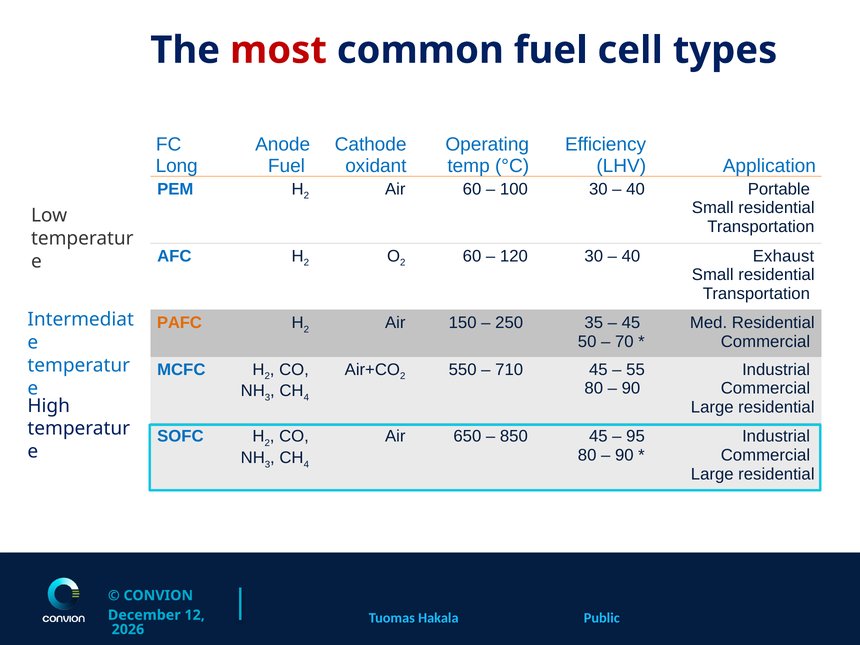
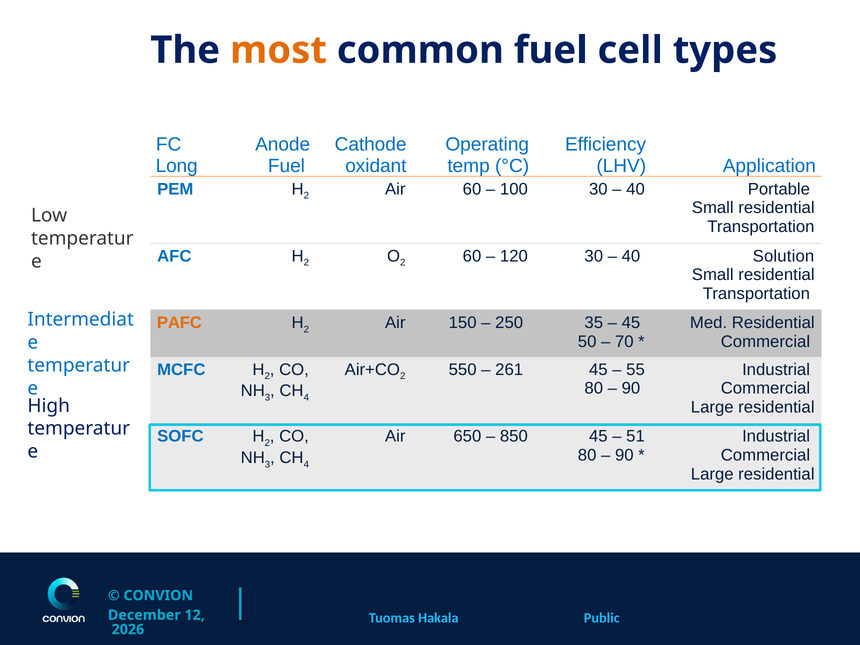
most colour: red -> orange (278, 50)
Exhaust: Exhaust -> Solution (784, 256)
710: 710 -> 261 (509, 370)
95: 95 -> 51 (636, 436)
